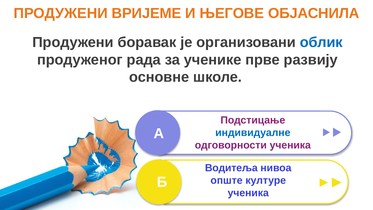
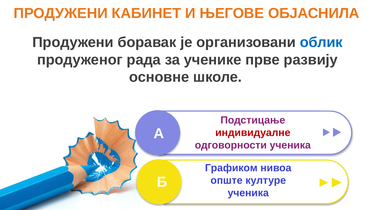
ВРИЈЕМЕ: ВРИЈЕМЕ -> КАБИНЕТ (146, 13)
индивидуалне colour: blue -> red (253, 133)
Водитеља: Водитеља -> Графиком (231, 168)
